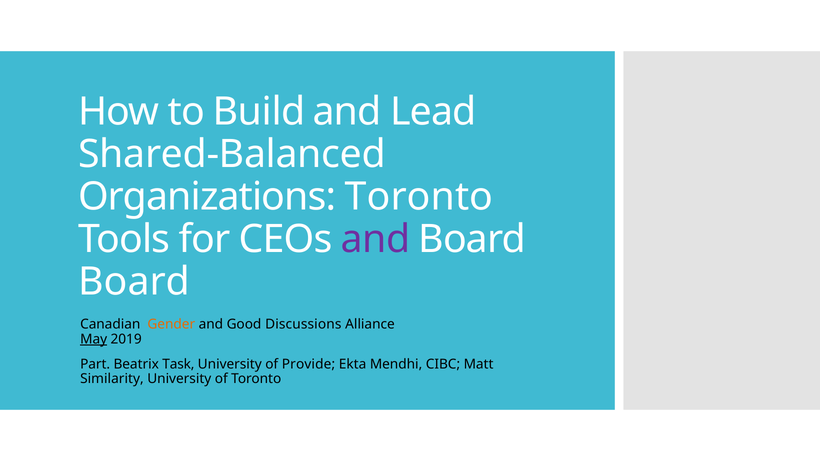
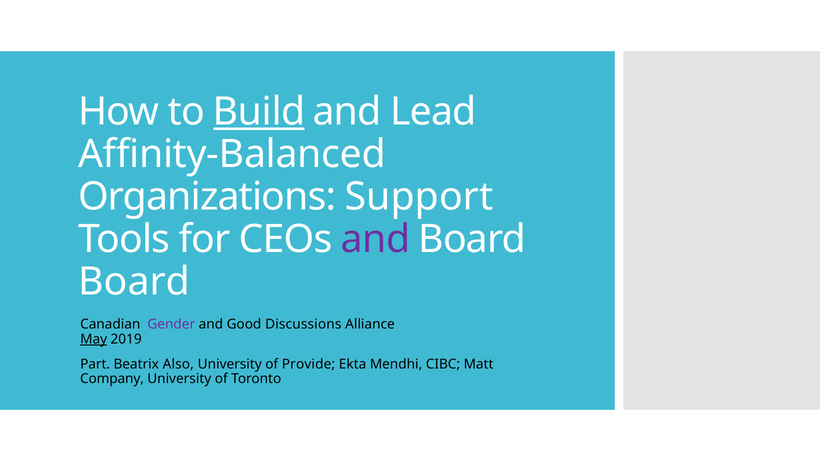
Build underline: none -> present (259, 112)
Shared-Balanced: Shared-Balanced -> Affinity-Balanced (232, 154)
Organizations Toronto: Toronto -> Support (419, 197)
Gender colour: orange -> purple (171, 324)
Task: Task -> Also (178, 364)
Similarity: Similarity -> Company (112, 379)
